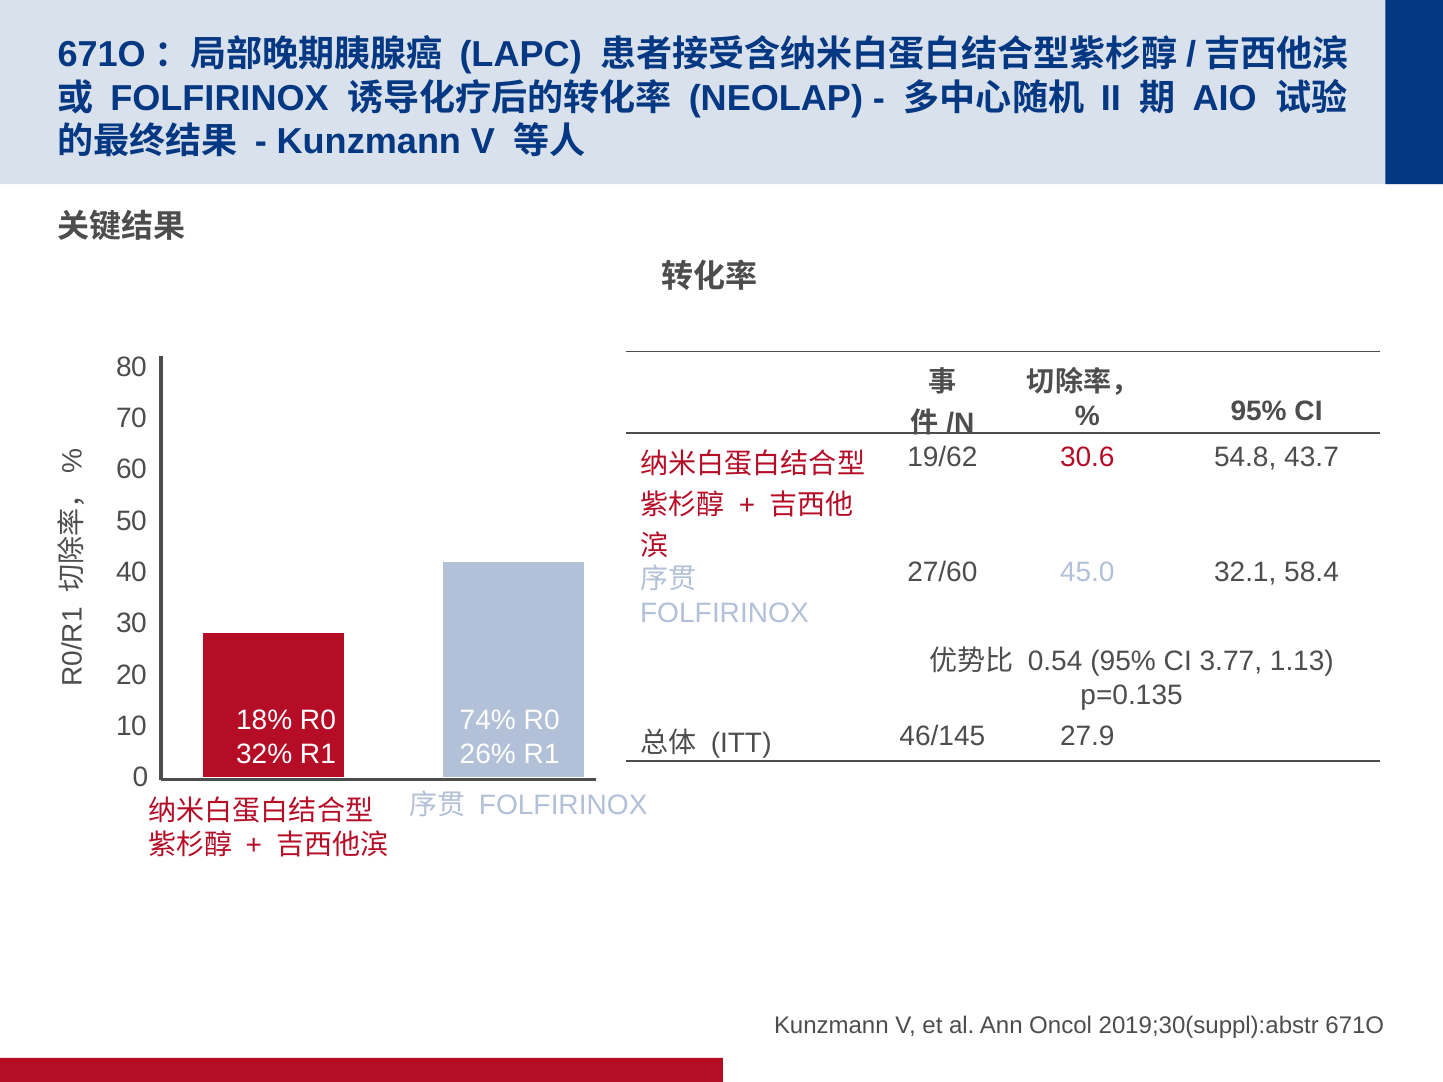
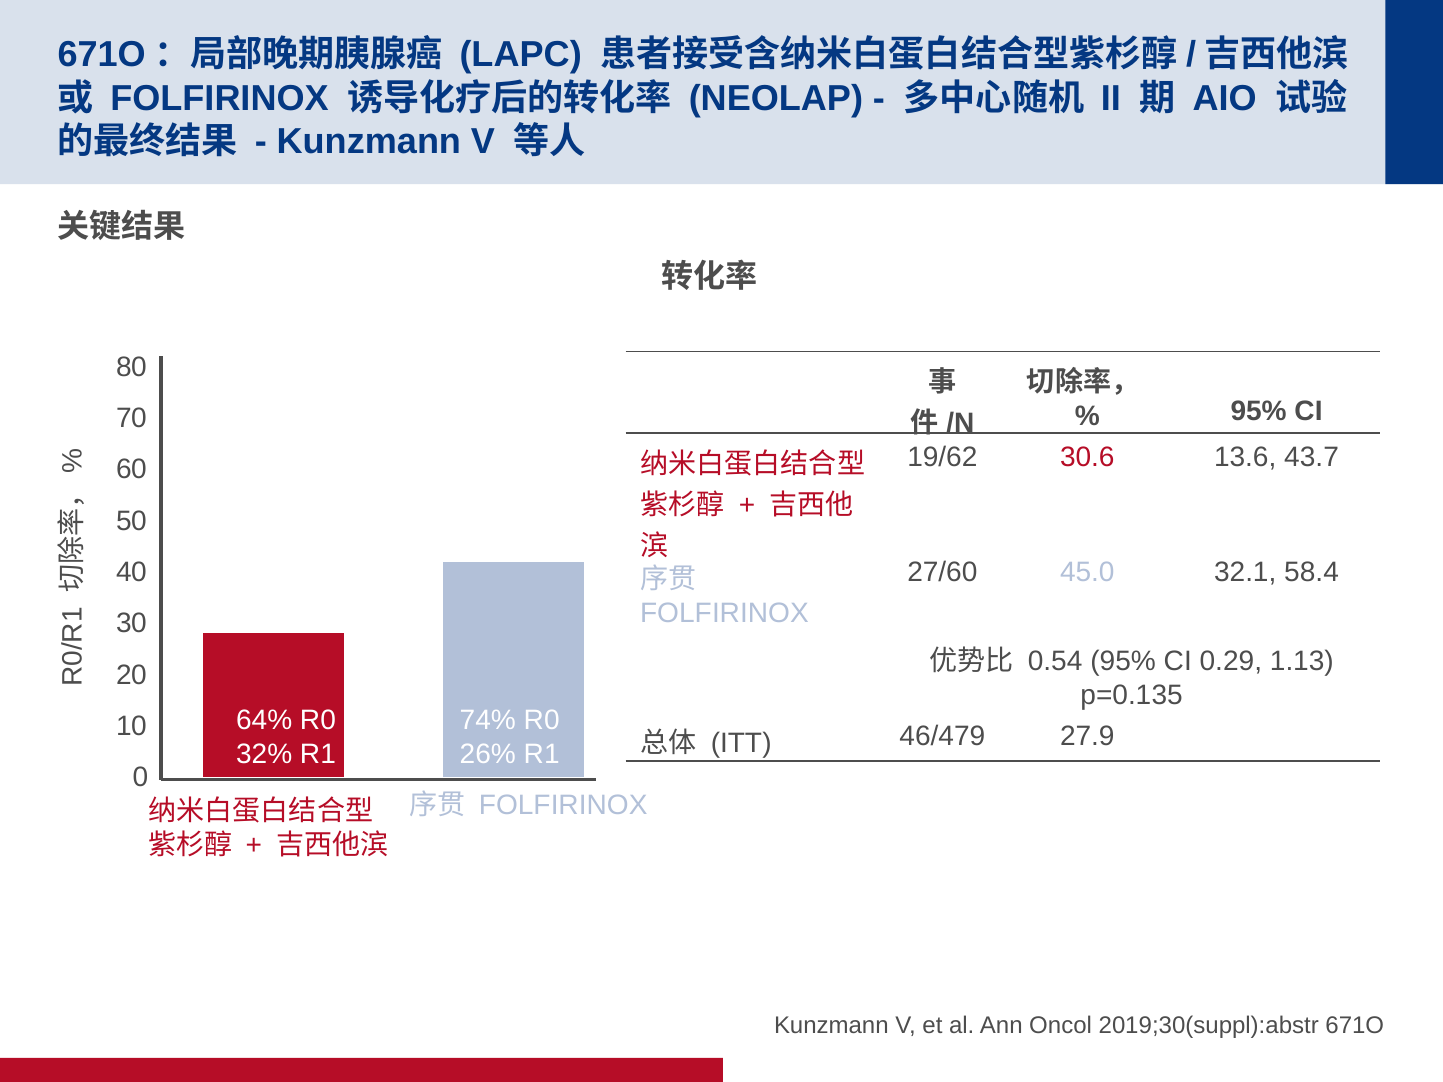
54.8: 54.8 -> 13.6 (1245, 457)
3.77: 3.77 -> 0.29 (1231, 662)
18%: 18% -> 64% (264, 721)
46/145: 46/145 -> 46/479 (942, 736)
